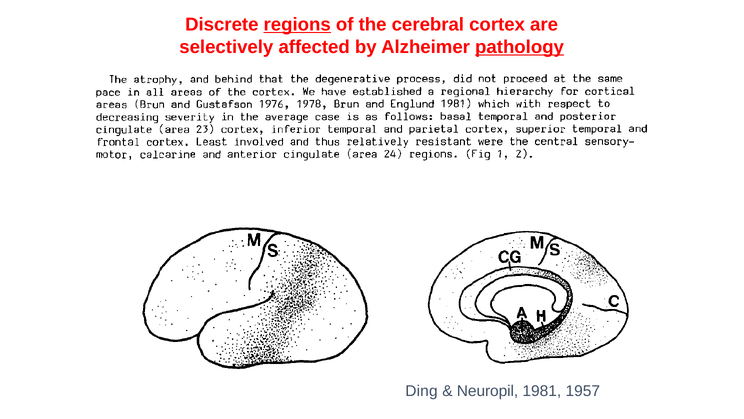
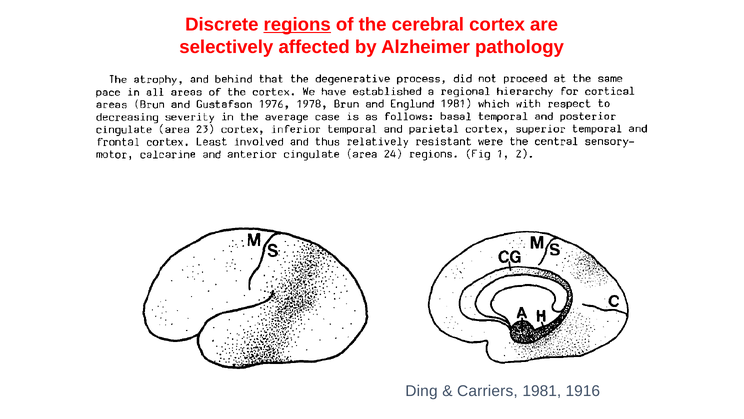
pathology underline: present -> none (520, 47)
Neuropil: Neuropil -> Carriers (487, 390)
1957: 1957 -> 1916 (583, 390)
